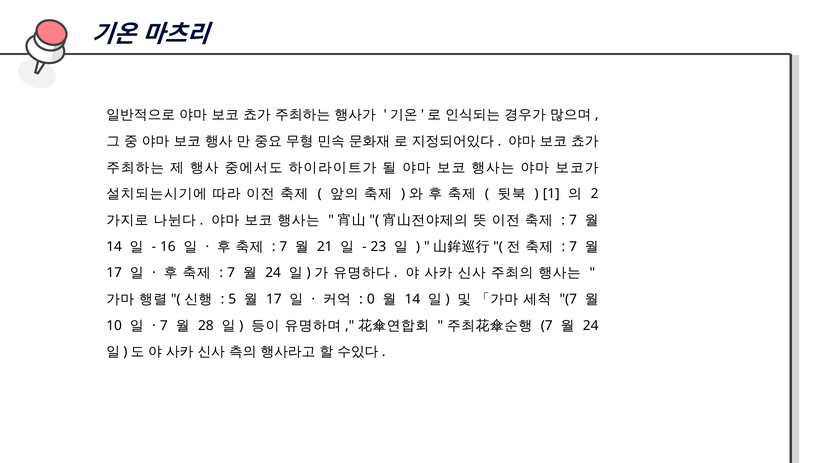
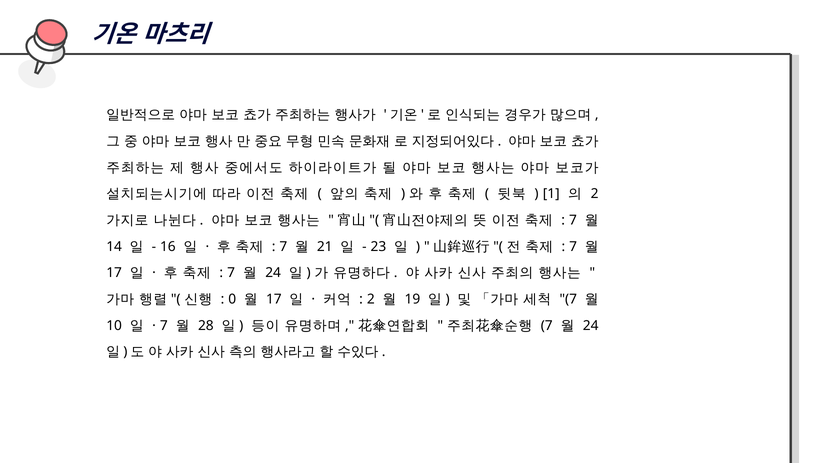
5: 5 -> 0 (232, 299)
0: 0 -> 2 (371, 299)
14: 14 -> 19 (412, 299)
